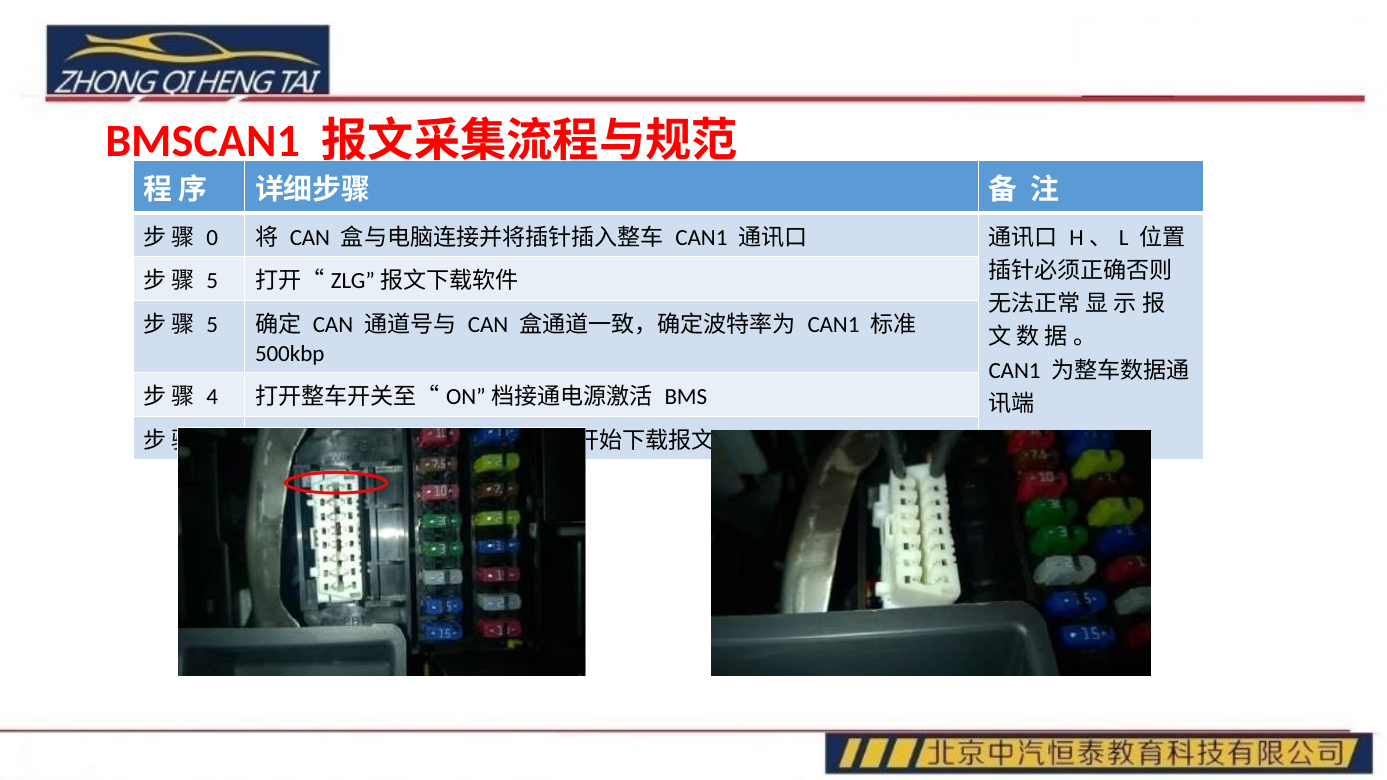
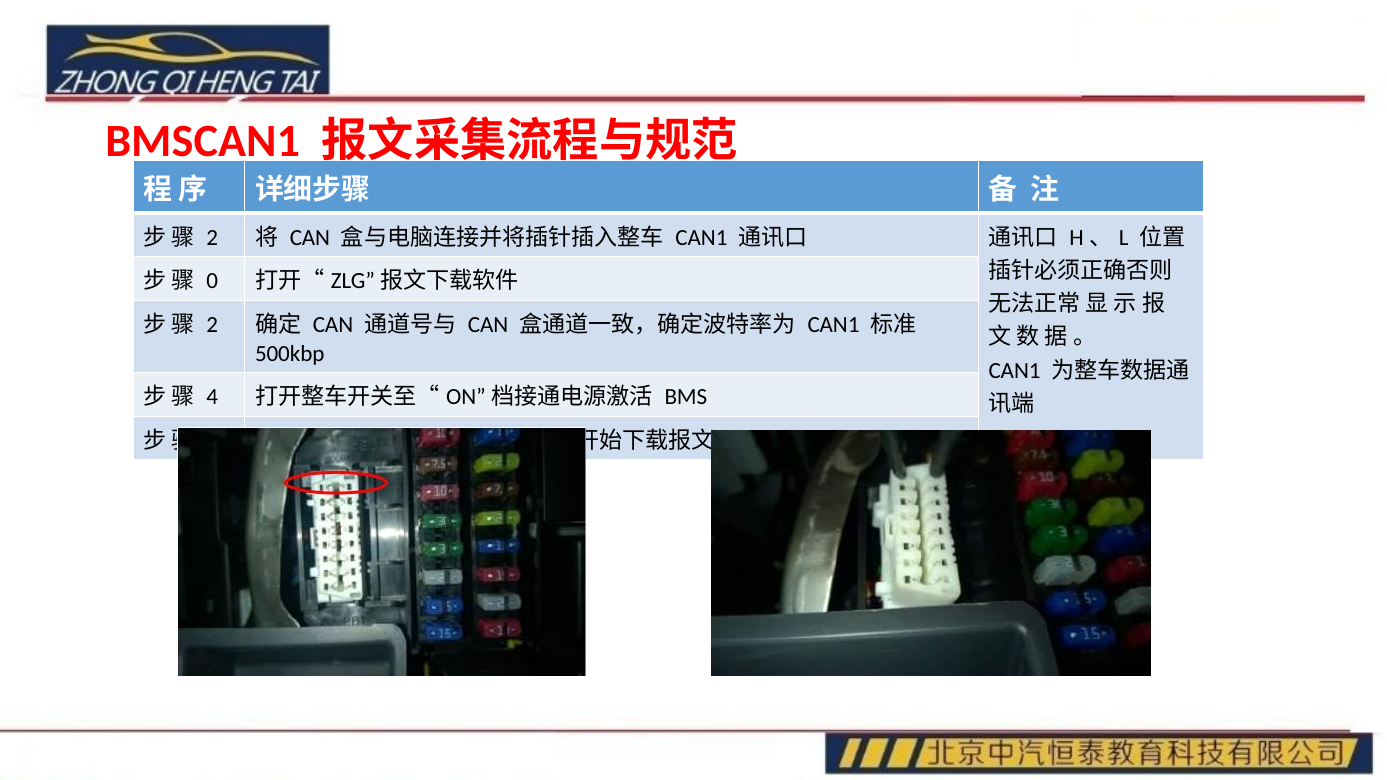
0: 0 -> 2 (212, 237)
5: 5 -> 0 (212, 281)
5: 5 -> 2 (212, 325)
